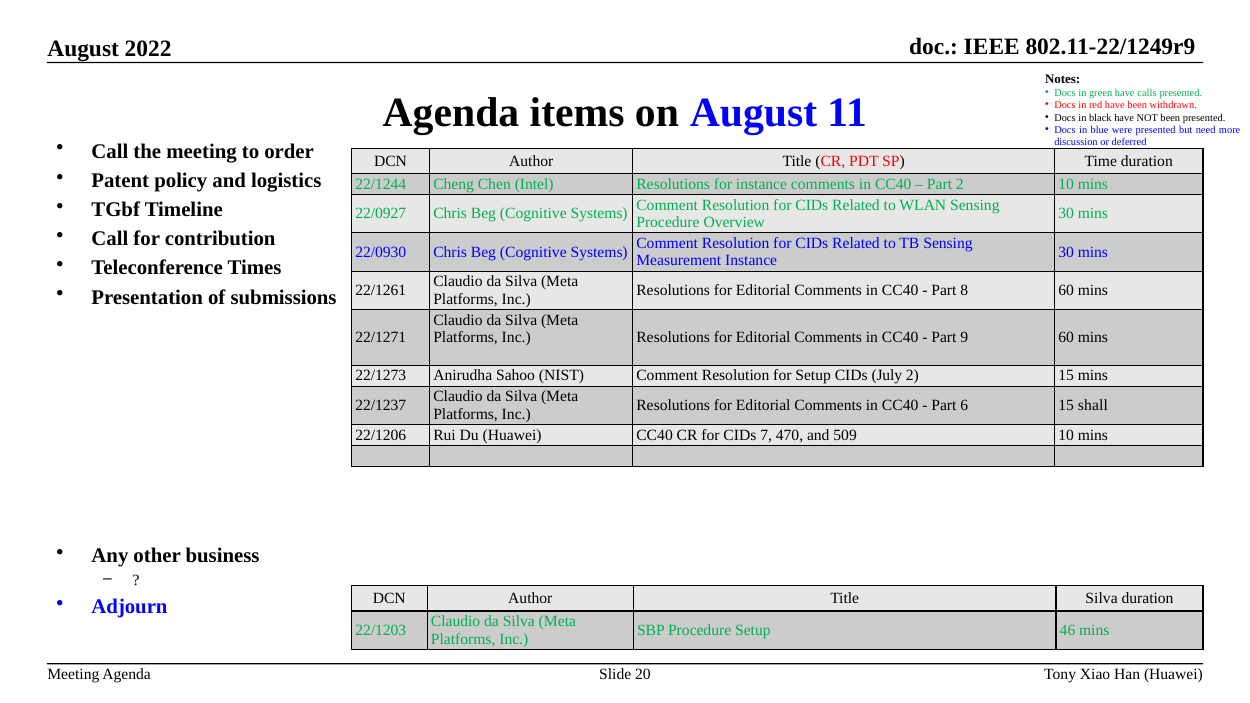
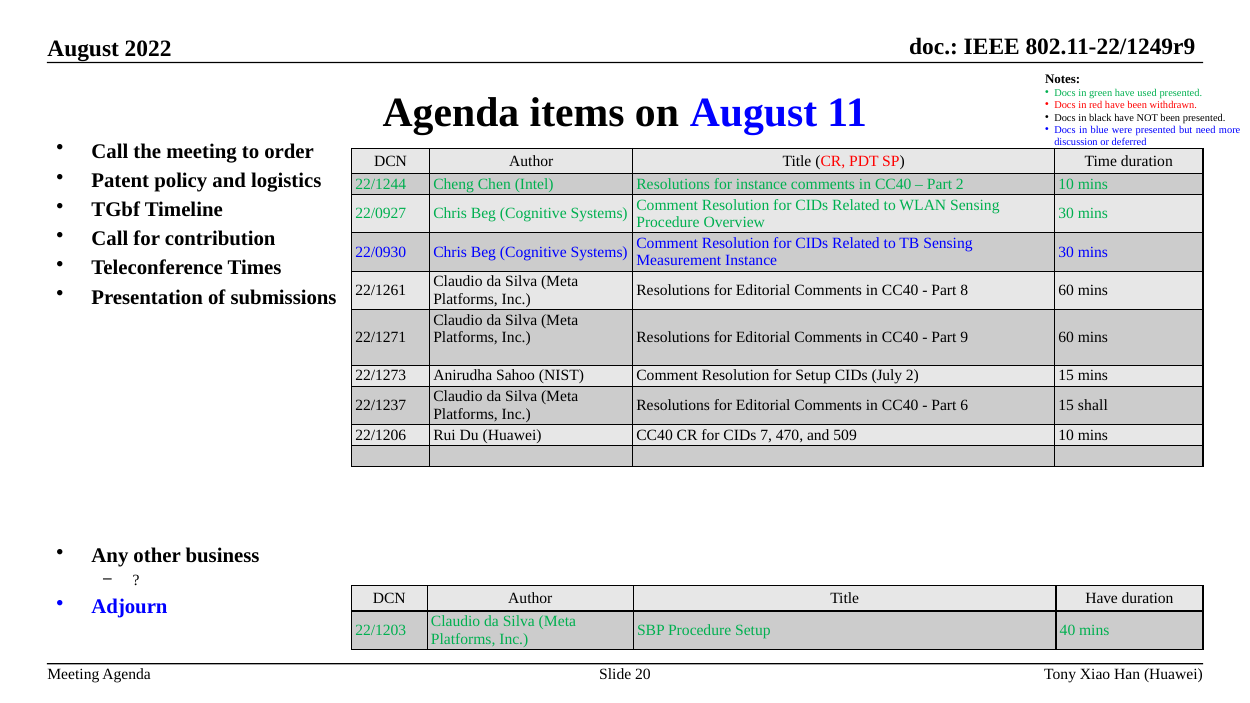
calls: calls -> used (1147, 93)
Title Silva: Silva -> Have (1102, 599)
46: 46 -> 40 (1068, 630)
